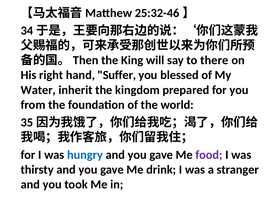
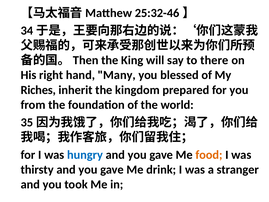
Suffer: Suffer -> Many (117, 75)
Water: Water -> Riches (38, 90)
food colour: purple -> orange (209, 155)
